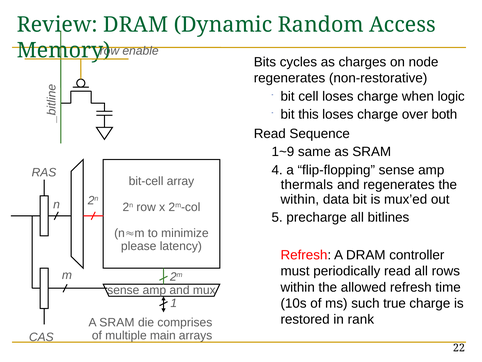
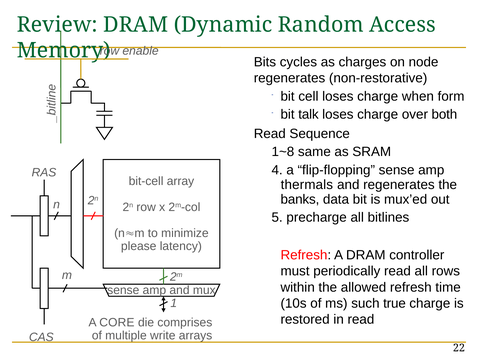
logic: logic -> form (451, 96)
this: this -> talk (308, 114)
1~9: 1~9 -> 1~8 (283, 152)
within: within -> banks (300, 199)
in rank: rank -> read (361, 319)
A SRAM: SRAM -> CORE (117, 322)
main: main -> write (163, 335)
